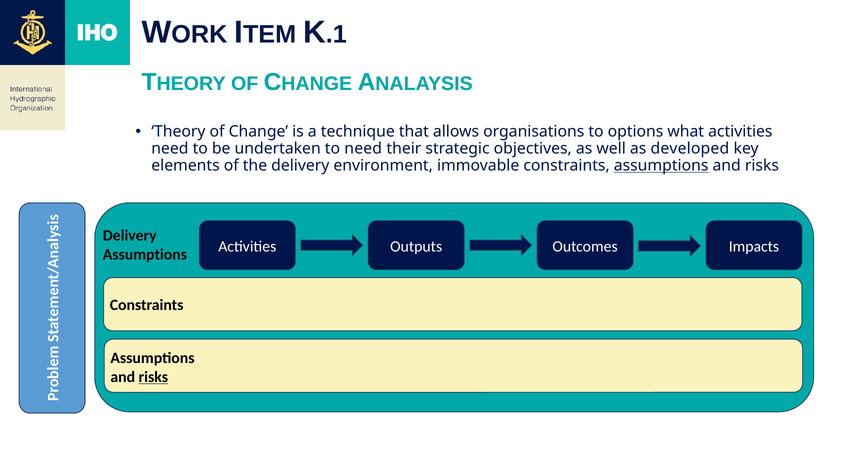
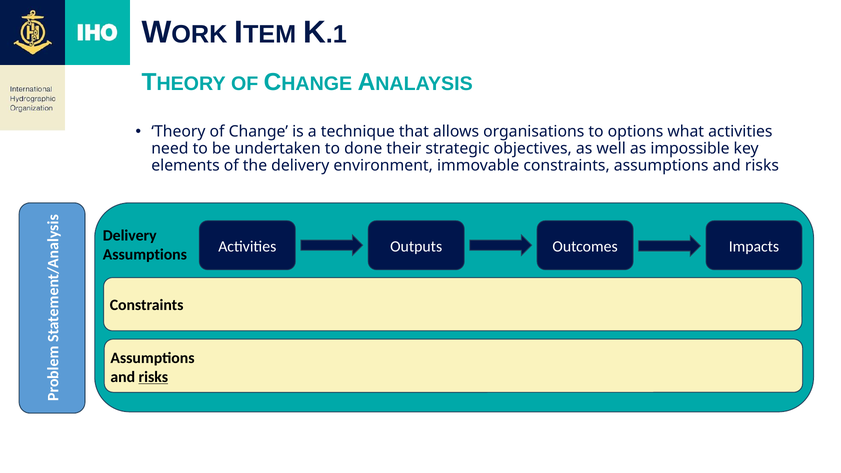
to need: need -> done (363, 148)
developed: developed -> impossible (690, 148)
assumptions underline: present -> none (661, 165)
